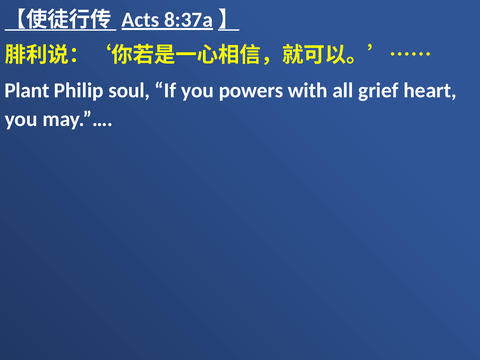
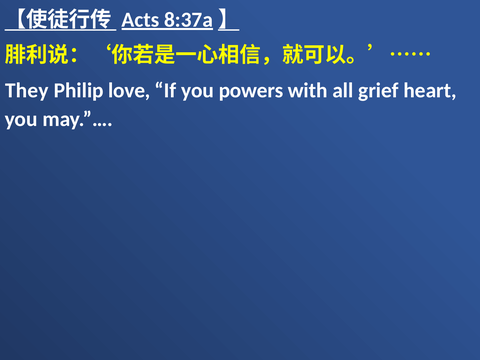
Plant: Plant -> They (27, 90)
soul: soul -> love (129, 90)
